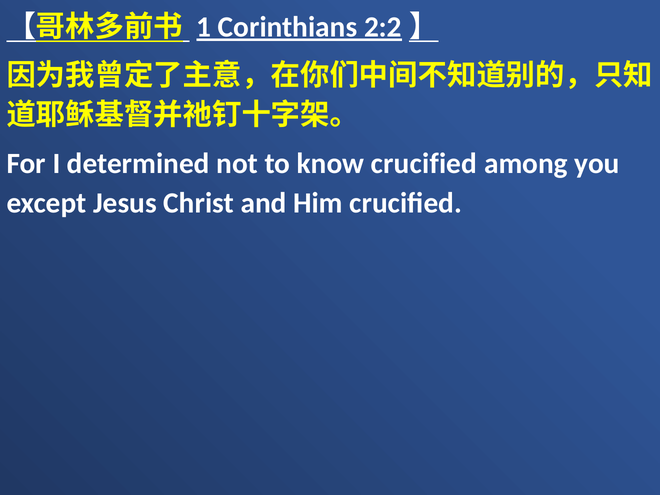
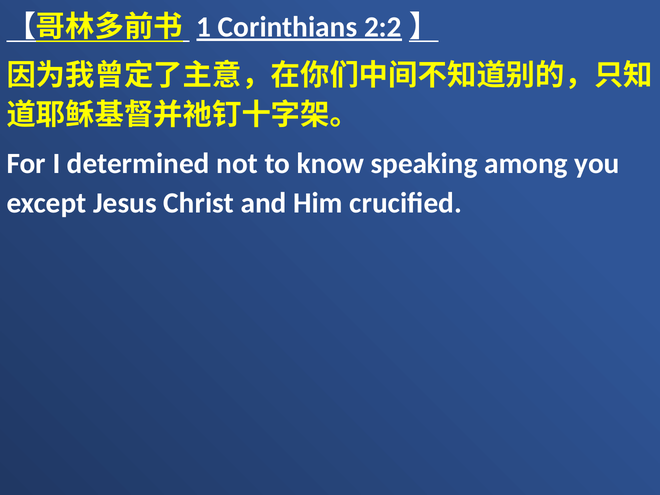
know crucified: crucified -> speaking (424, 164)
